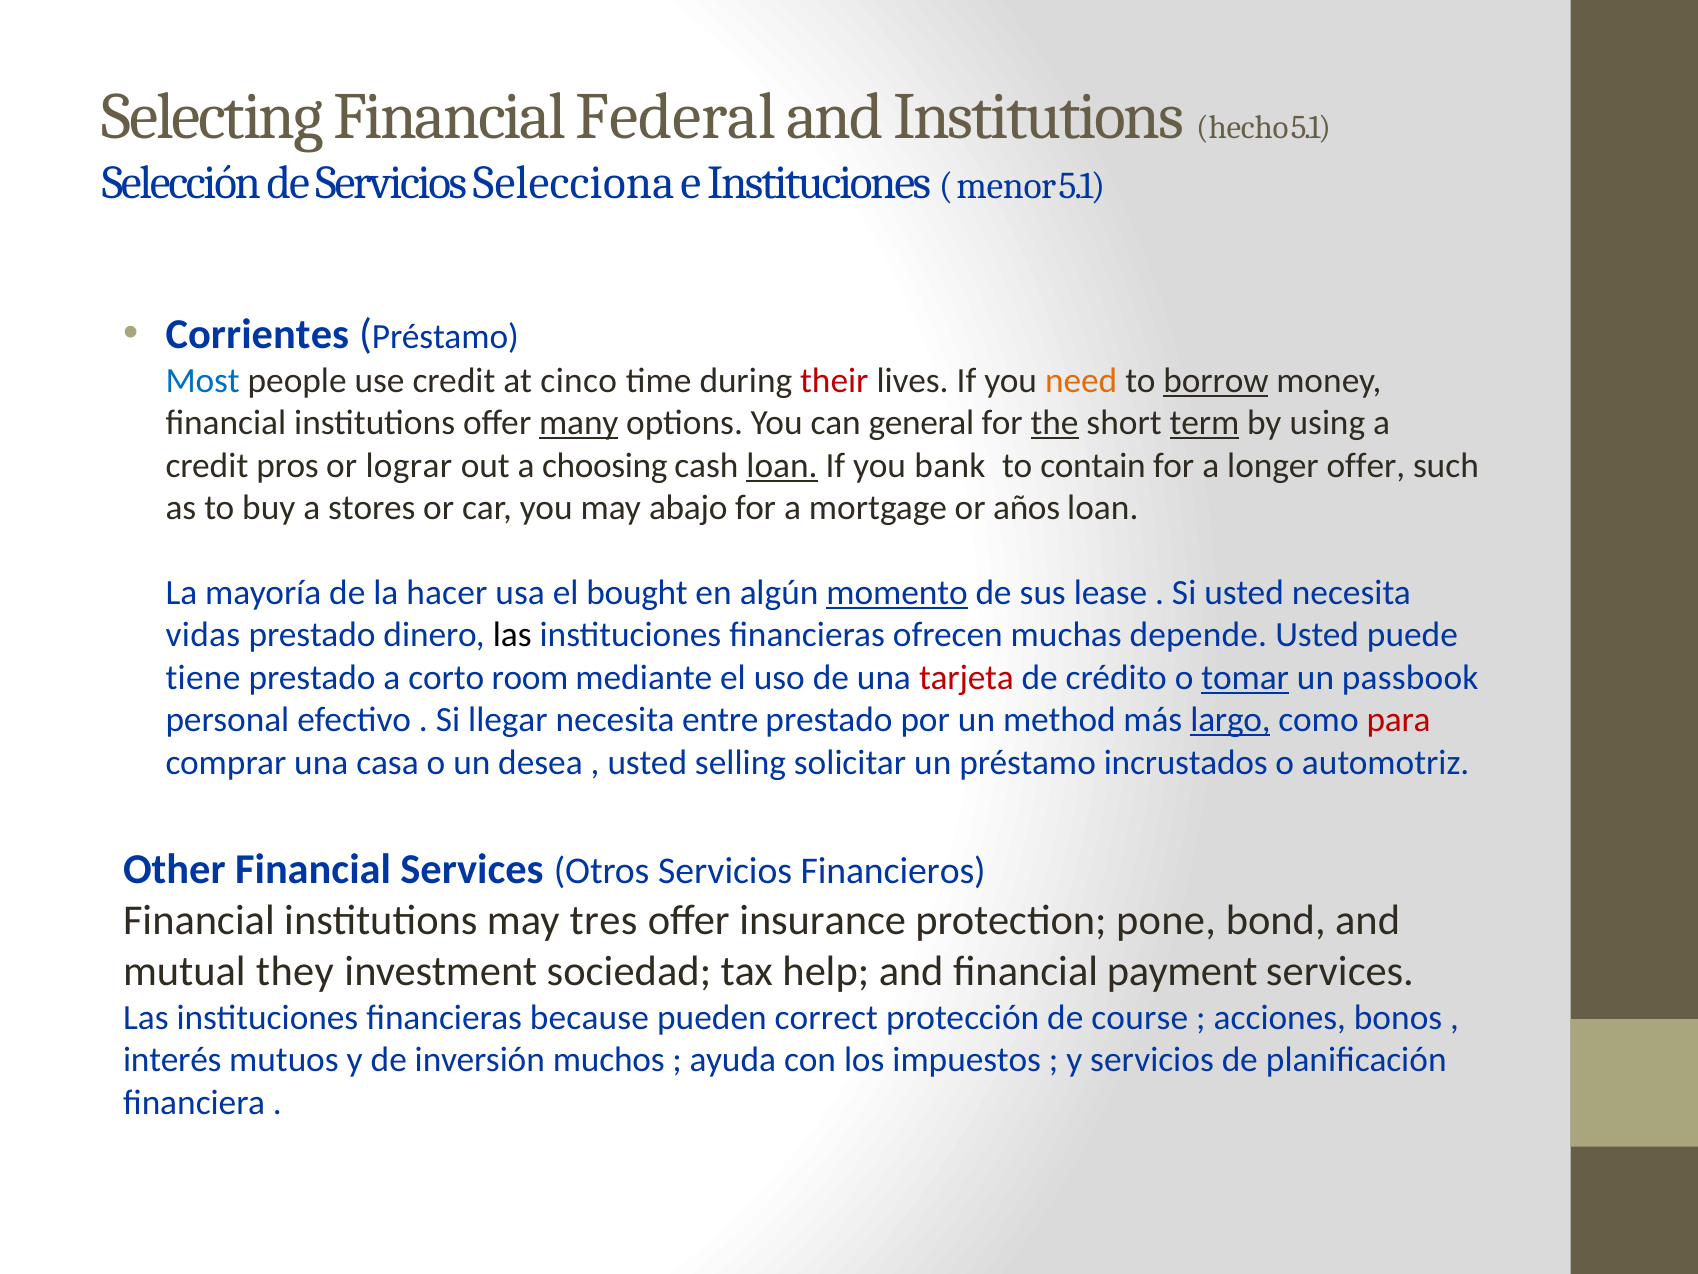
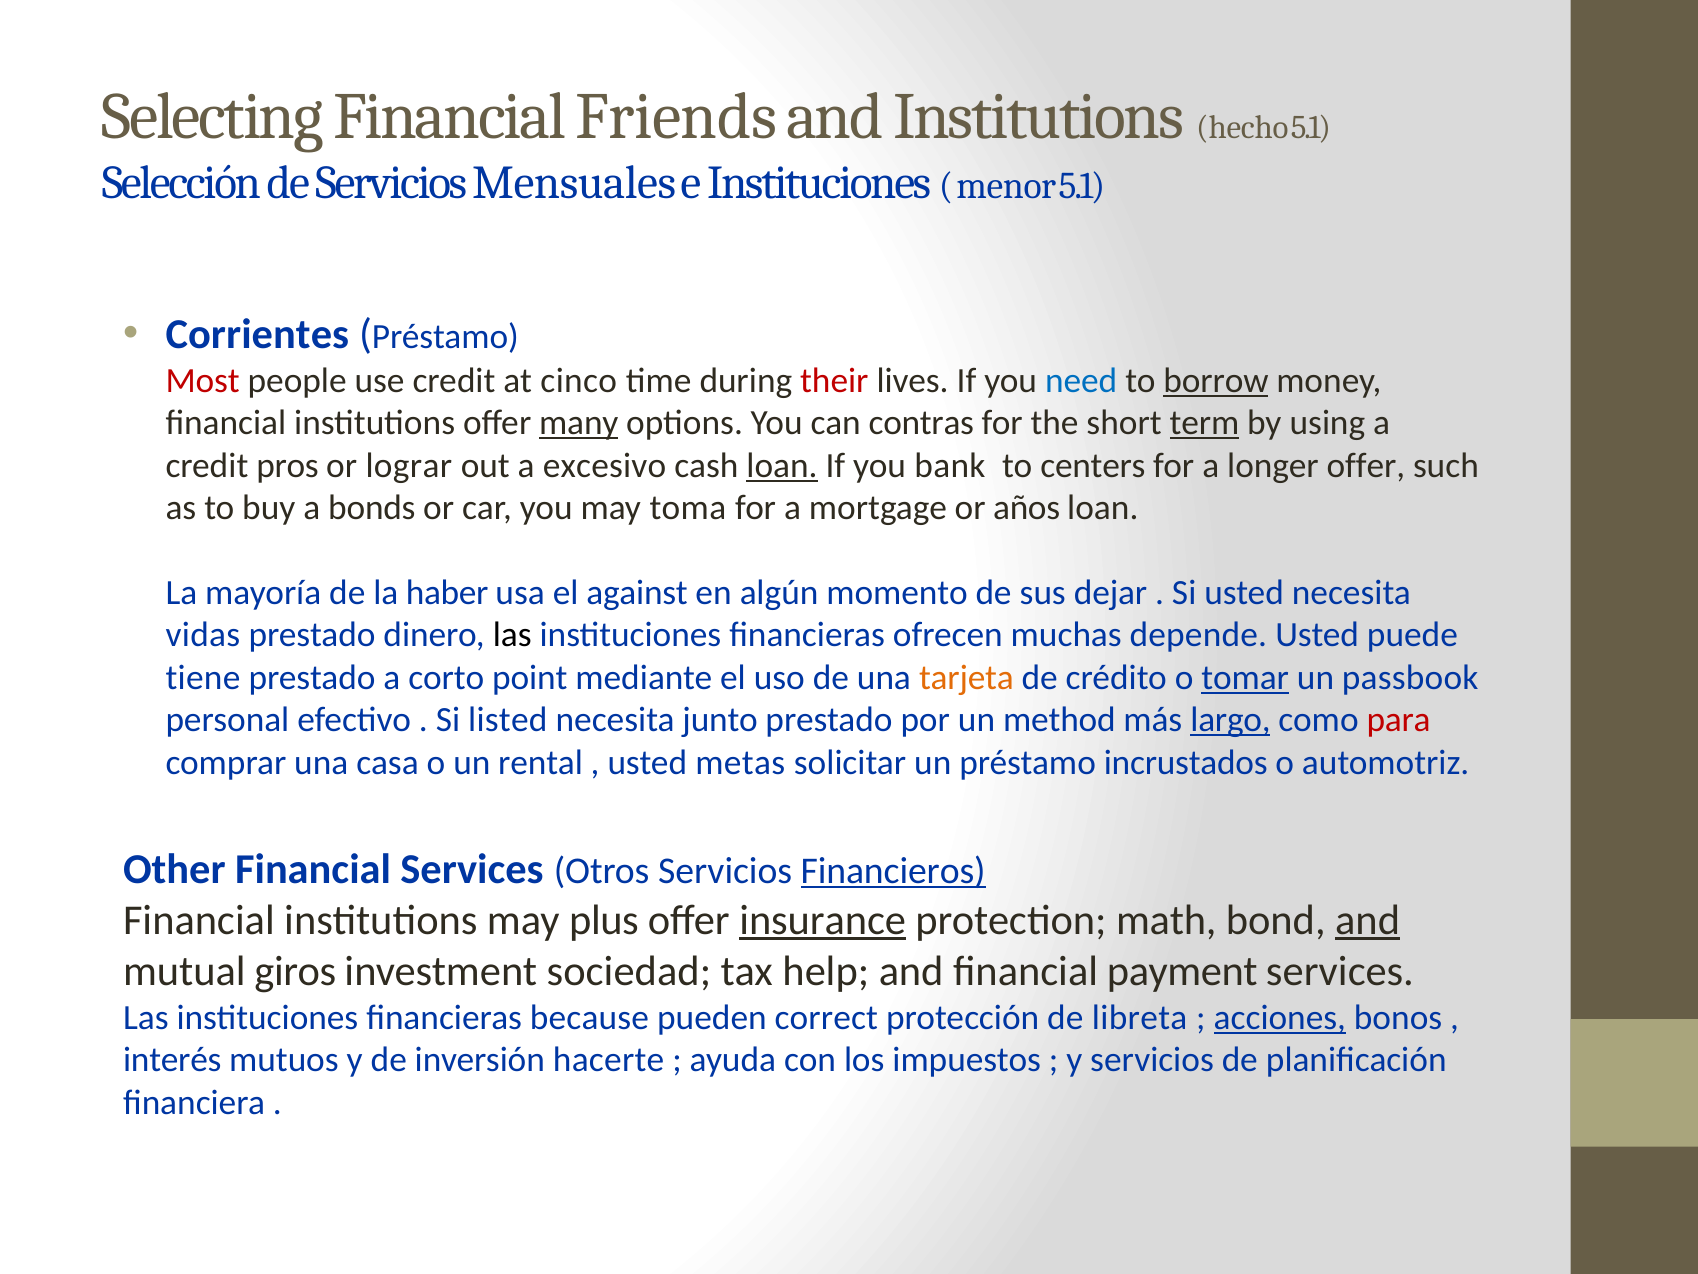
Federal: Federal -> Friends (676, 116)
Selecciona: Selecciona -> Mensuales (574, 183)
Most colour: blue -> red (203, 380)
need colour: orange -> blue (1081, 380)
general: general -> contras (921, 423)
the underline: present -> none (1055, 423)
choosing: choosing -> excesivo (605, 465)
contain: contain -> centers (1093, 465)
stores: stores -> bonds (372, 508)
abajo: abajo -> toma (688, 508)
hacer: hacer -> haber (447, 593)
bought: bought -> against (637, 593)
momento underline: present -> none (897, 593)
lease: lease -> dejar (1111, 593)
room: room -> point (530, 677)
tarjeta colour: red -> orange (966, 677)
llegar: llegar -> listed (508, 720)
entre: entre -> junto (720, 720)
desea: desea -> rental (541, 762)
selling: selling -> metas (740, 762)
Financieros underline: none -> present (893, 871)
tres: tres -> plus (604, 920)
insurance underline: none -> present (823, 920)
pone: pone -> math (1166, 920)
and underline: none -> present (1368, 920)
they: they -> giros (295, 971)
course: course -> libreta (1140, 1017)
acciones underline: none -> present (1280, 1017)
muchos: muchos -> hacerte (609, 1059)
